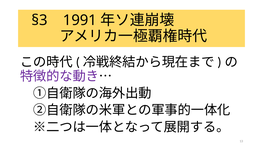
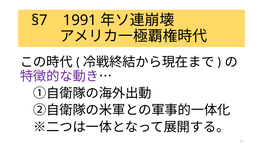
§3: §3 -> §7 (40, 20)
